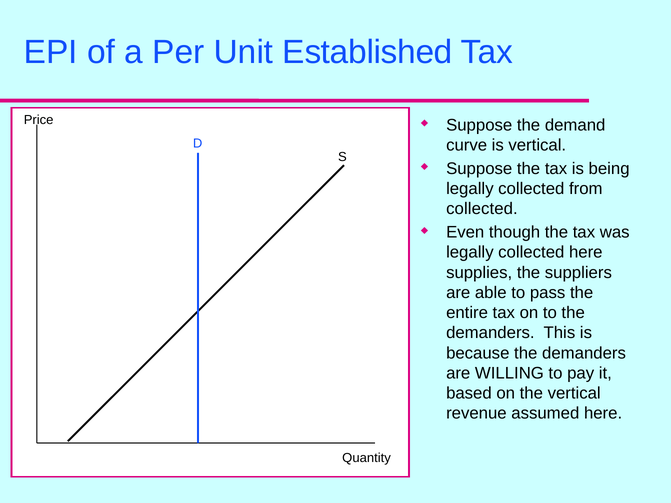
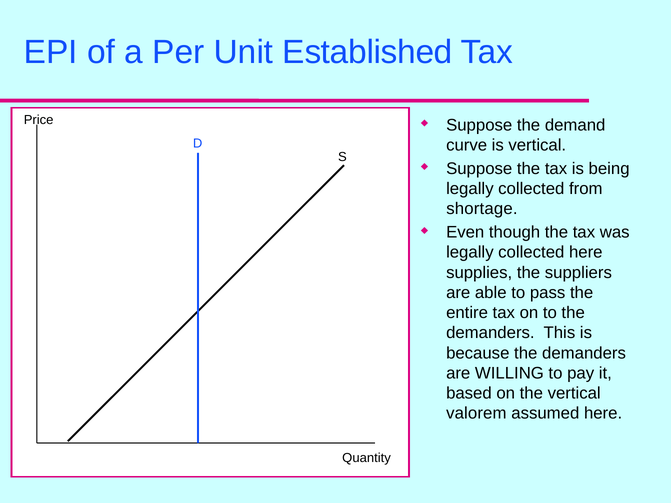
collected: collected -> shortage (482, 209)
revenue: revenue -> valorem (476, 414)
